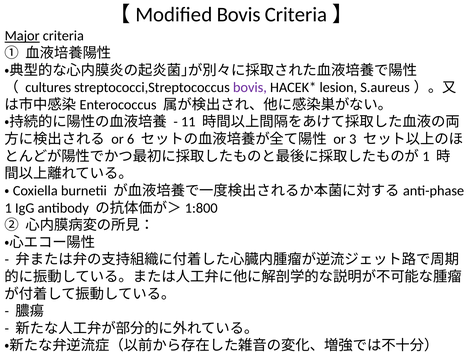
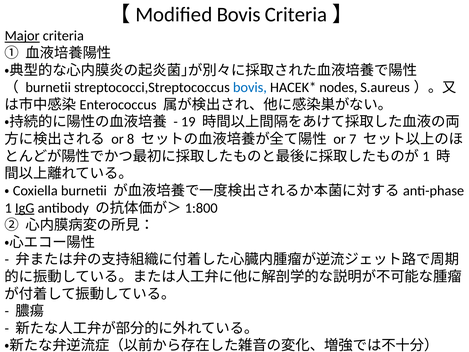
cultures: cultures -> burnetii (48, 87)
bovis colour: purple -> blue (250, 87)
lesion: lesion -> nodes (338, 87)
11: 11 -> 19 (188, 122)
6: 6 -> 8 (131, 139)
3: 3 -> 7 (353, 139)
IgG underline: none -> present (25, 208)
